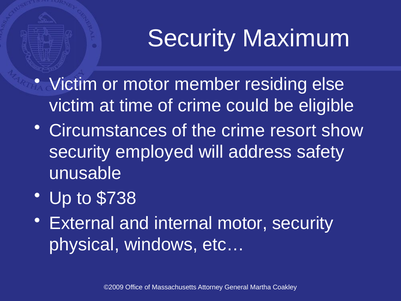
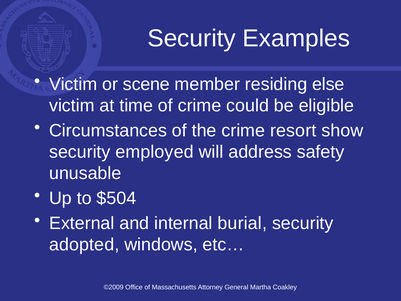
Maximum: Maximum -> Examples (296, 38)
or motor: motor -> scene (146, 84)
$738: $738 -> $504 (116, 198)
internal motor: motor -> burial (242, 223)
physical: physical -> adopted (84, 245)
